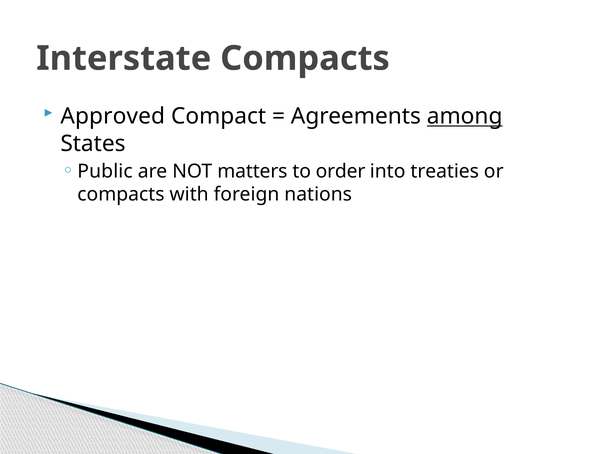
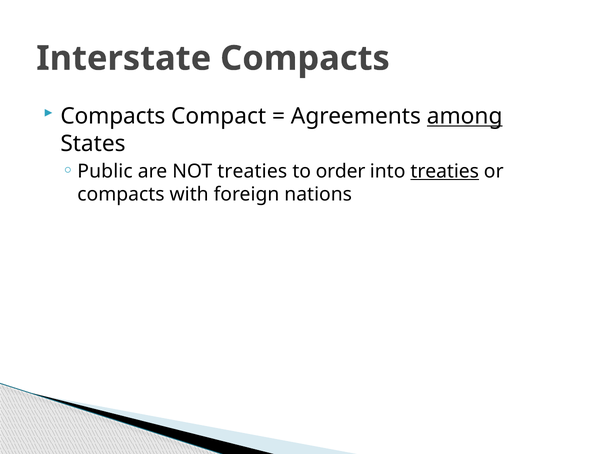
Approved: Approved -> Compacts (113, 116)
NOT matters: matters -> treaties (252, 171)
treaties underline: none -> present (445, 171)
